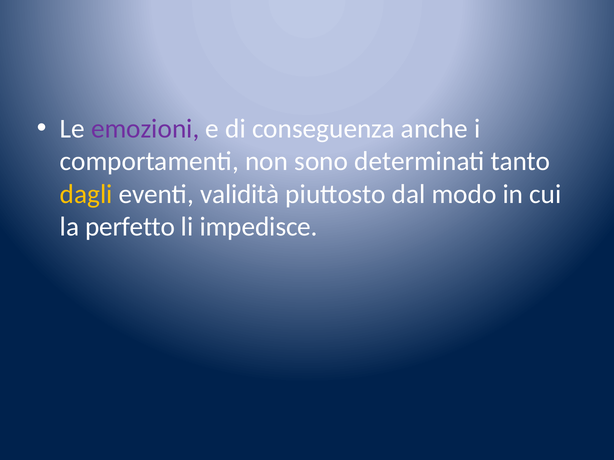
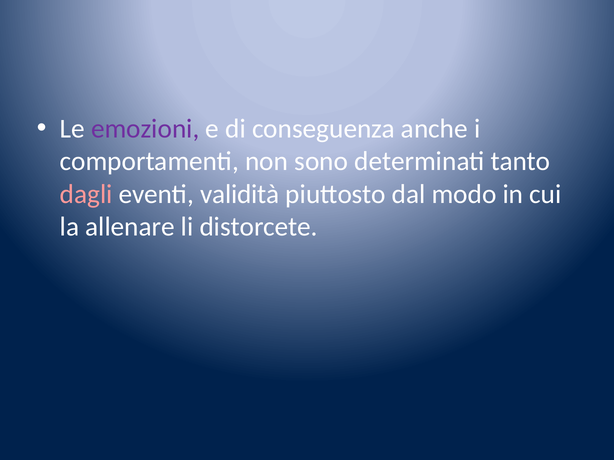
dagli colour: yellow -> pink (86, 194)
perfetto: perfetto -> allenare (130, 227)
impedisce: impedisce -> distorcete (259, 227)
